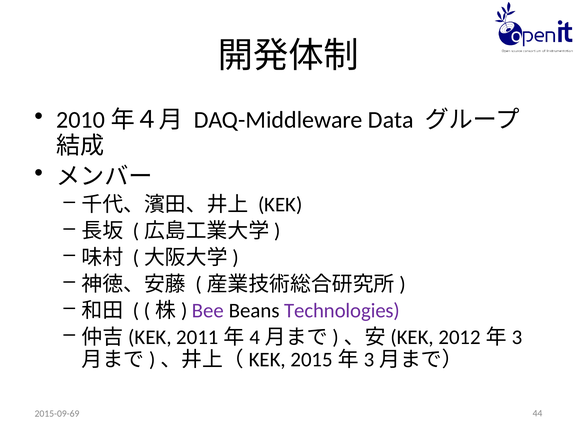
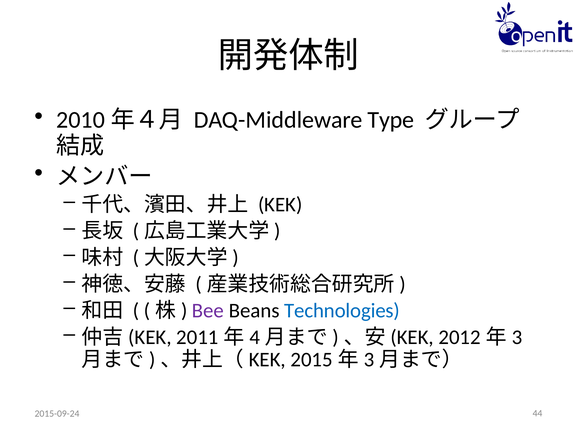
Data: Data -> Type (391, 120)
Technologies colour: purple -> blue (342, 310)
2015-09-69: 2015-09-69 -> 2015-09-24 (57, 413)
